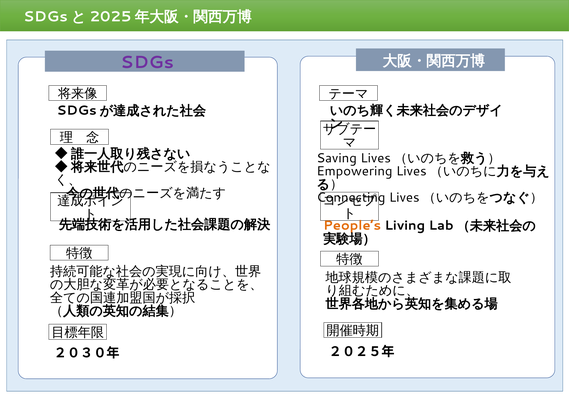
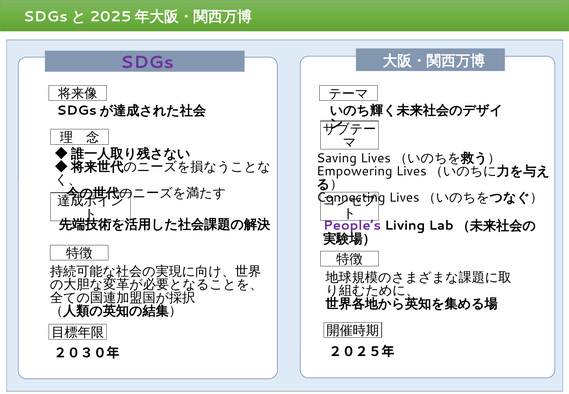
People’s colour: orange -> purple (352, 226)
